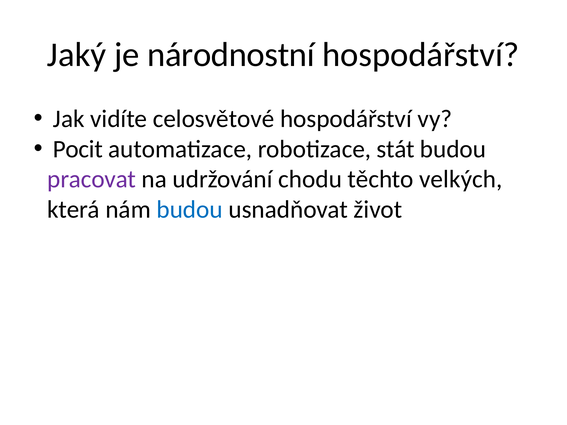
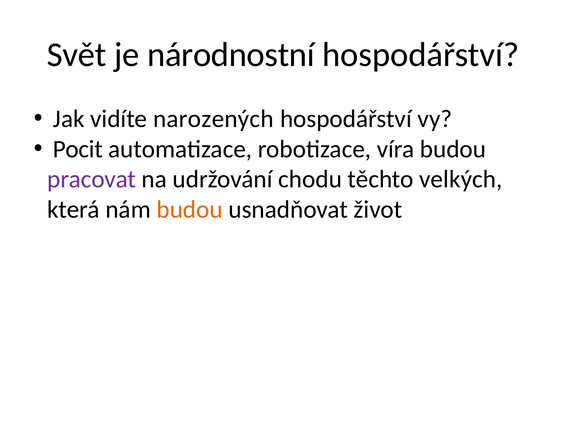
Jaký: Jaký -> Svět (77, 55)
celosvětové: celosvětové -> narozených (213, 119)
stát: stát -> víra (396, 149)
budou colour: blue -> orange (190, 210)
